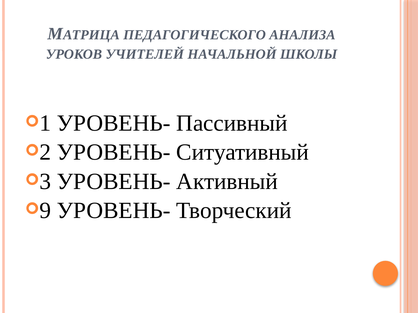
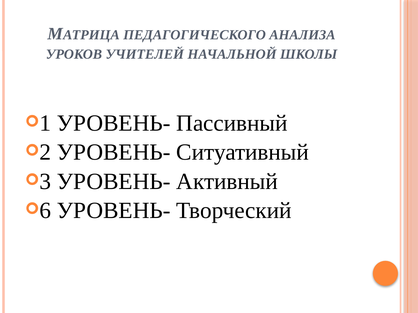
9: 9 -> 6 (45, 211)
